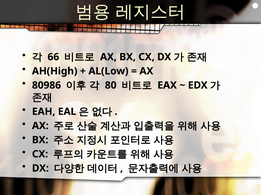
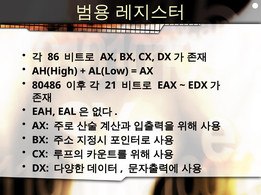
66: 66 -> 86 (53, 57)
80986: 80986 -> 80486 (46, 86)
80: 80 -> 21 (111, 86)
